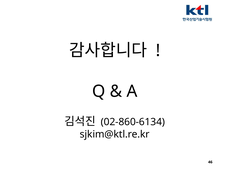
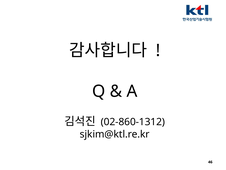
02-860-6134: 02-860-6134 -> 02-860-1312 (133, 122)
